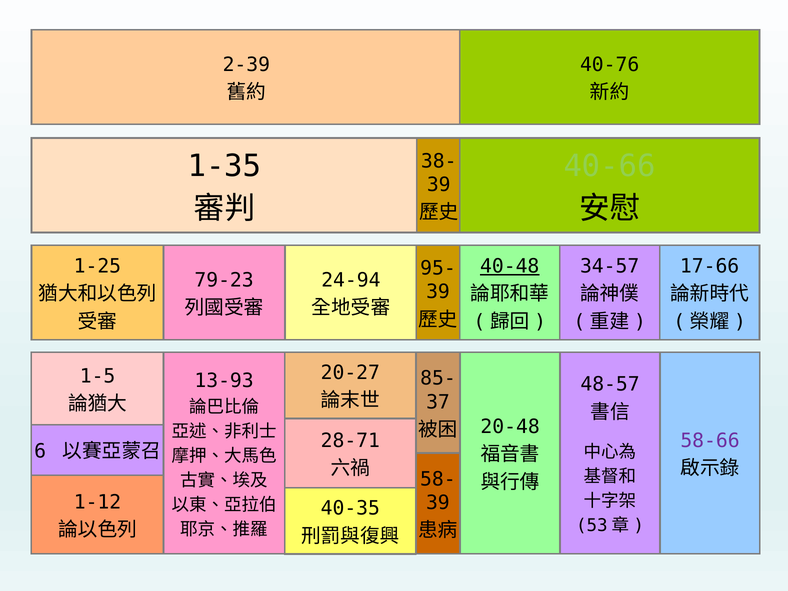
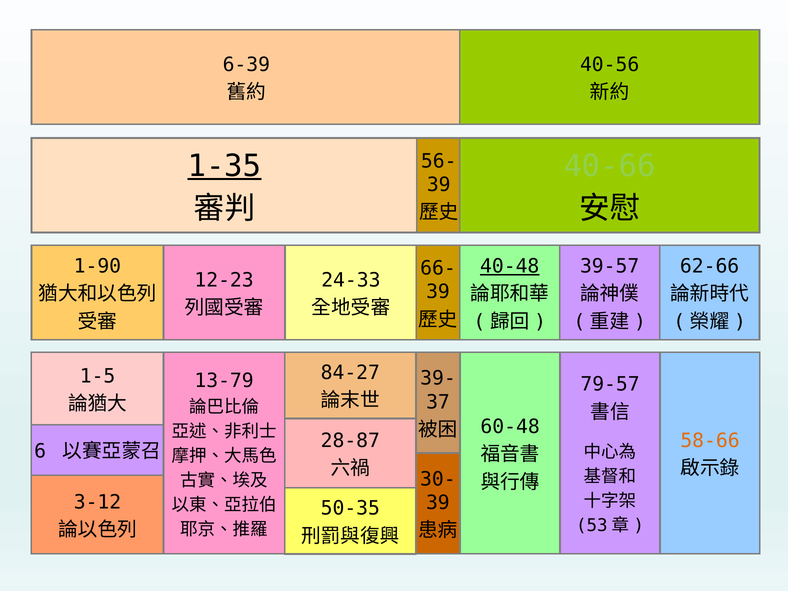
2-39: 2-39 -> 6-39 (246, 65)
40-76: 40-76 -> 40-56 (610, 65)
38-: 38- -> 56- (439, 161)
1-35 underline: none -> present (225, 166)
1-25: 1-25 -> 1-90 (97, 266)
34-57: 34-57 -> 39-57 (610, 266)
17-66: 17-66 -> 62-66 (710, 266)
95-: 95- -> 66- (438, 268)
79-23: 79-23 -> 12-23 (224, 280)
24-94: 24-94 -> 24-33 (351, 280)
20-27: 20-27 -> 84-27 (350, 373)
85-: 85- -> 39- (438, 378)
13-93: 13-93 -> 13-79 (224, 381)
48-57: 48-57 -> 79-57 (610, 384)
20-48: 20-48 -> 60-48 (510, 427)
28-71: 28-71 -> 28-87 (350, 441)
58-66 colour: purple -> orange (710, 441)
58-: 58- -> 30- (438, 479)
1-12: 1-12 -> 3-12 (98, 502)
40-35: 40-35 -> 50-35 (350, 508)
